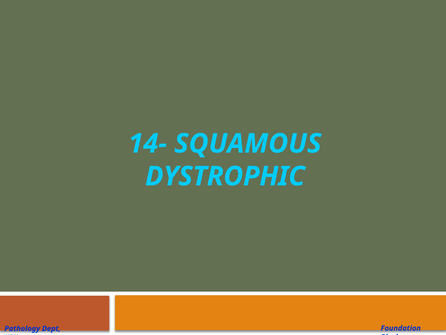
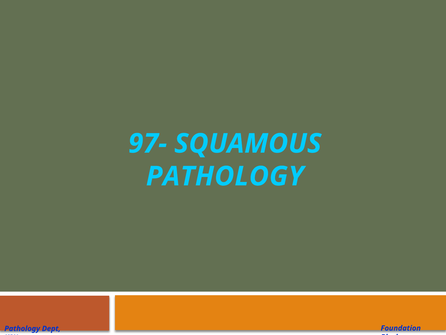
14-: 14- -> 97- (148, 143)
DYSTROPHIC: DYSTROPHIC -> PATHOLOGY (225, 176)
